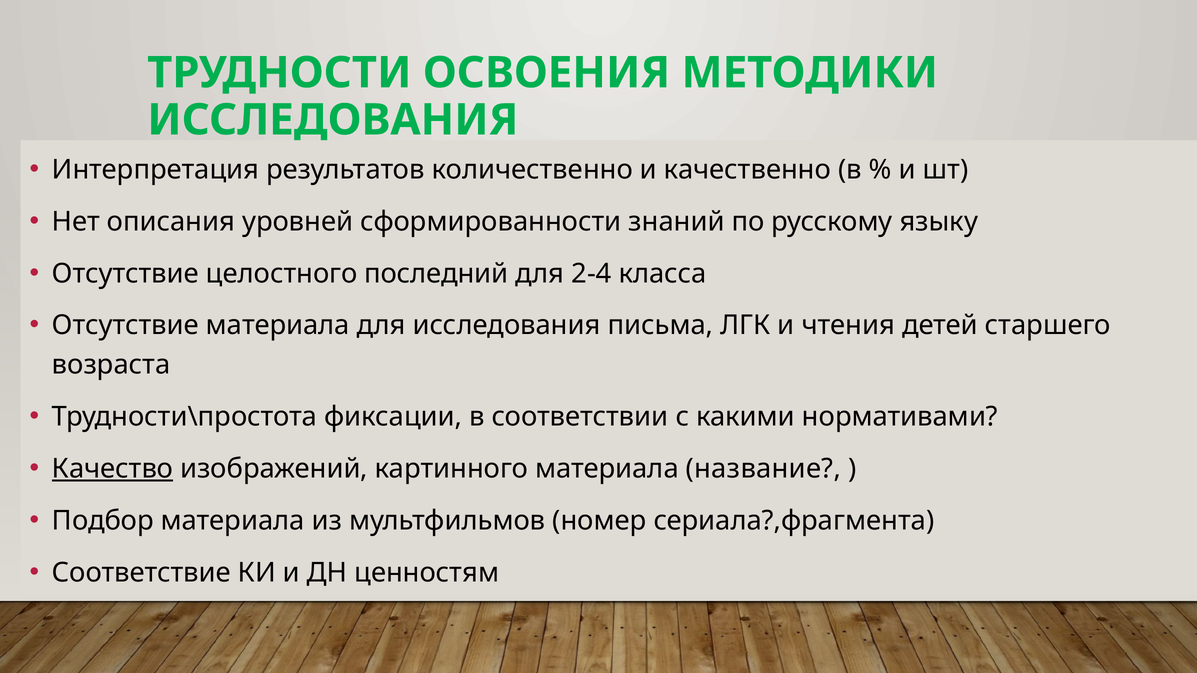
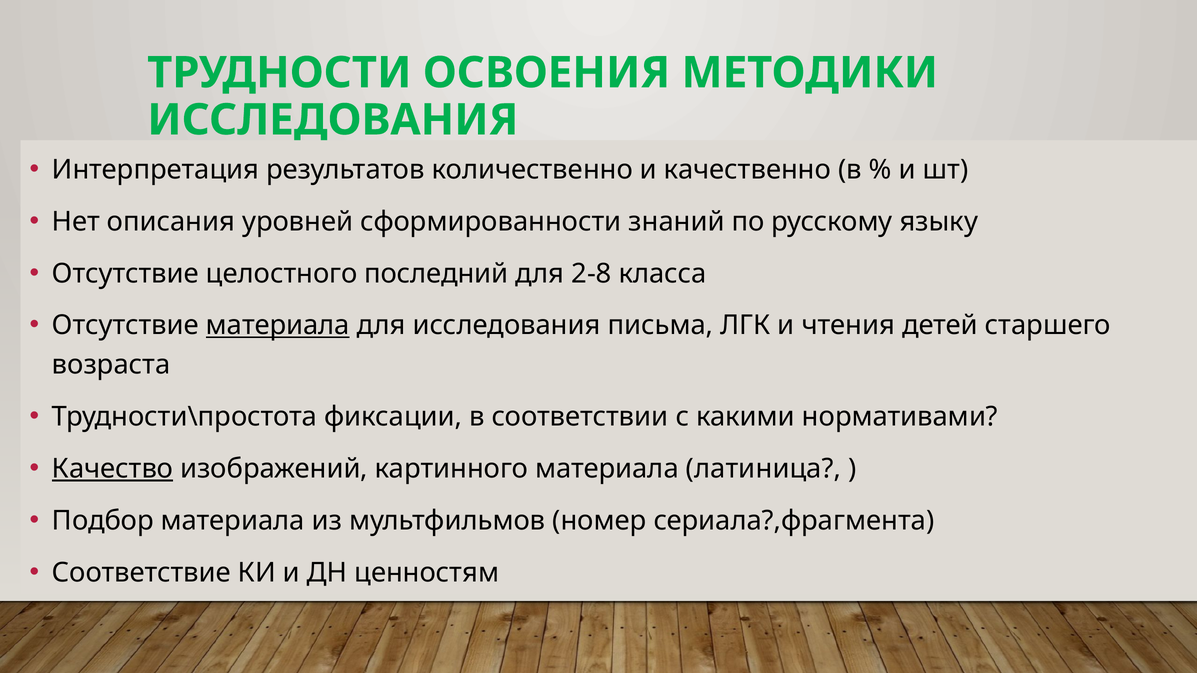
2-4: 2-4 -> 2-8 (591, 274)
материала underline: none -> present (278, 326)
название: название -> латиница (763, 469)
